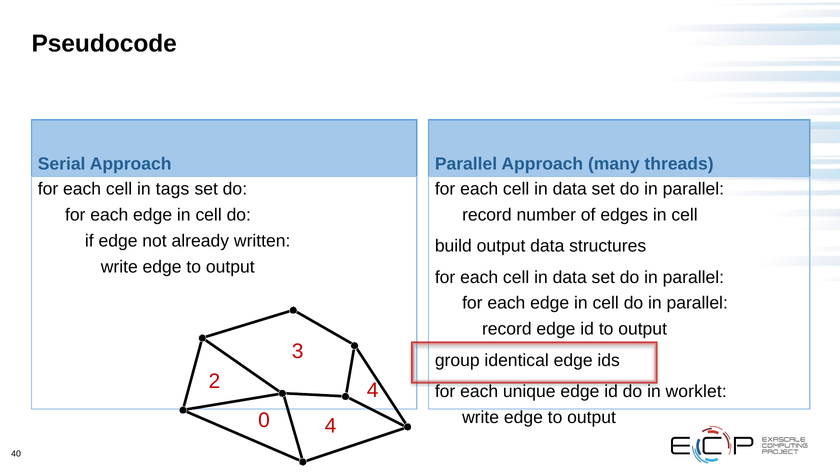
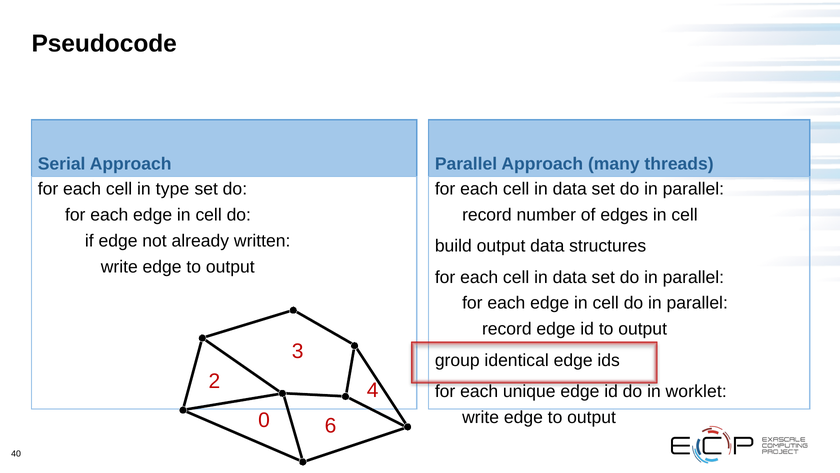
tags: tags -> type (173, 189)
0 4: 4 -> 6 (331, 426)
